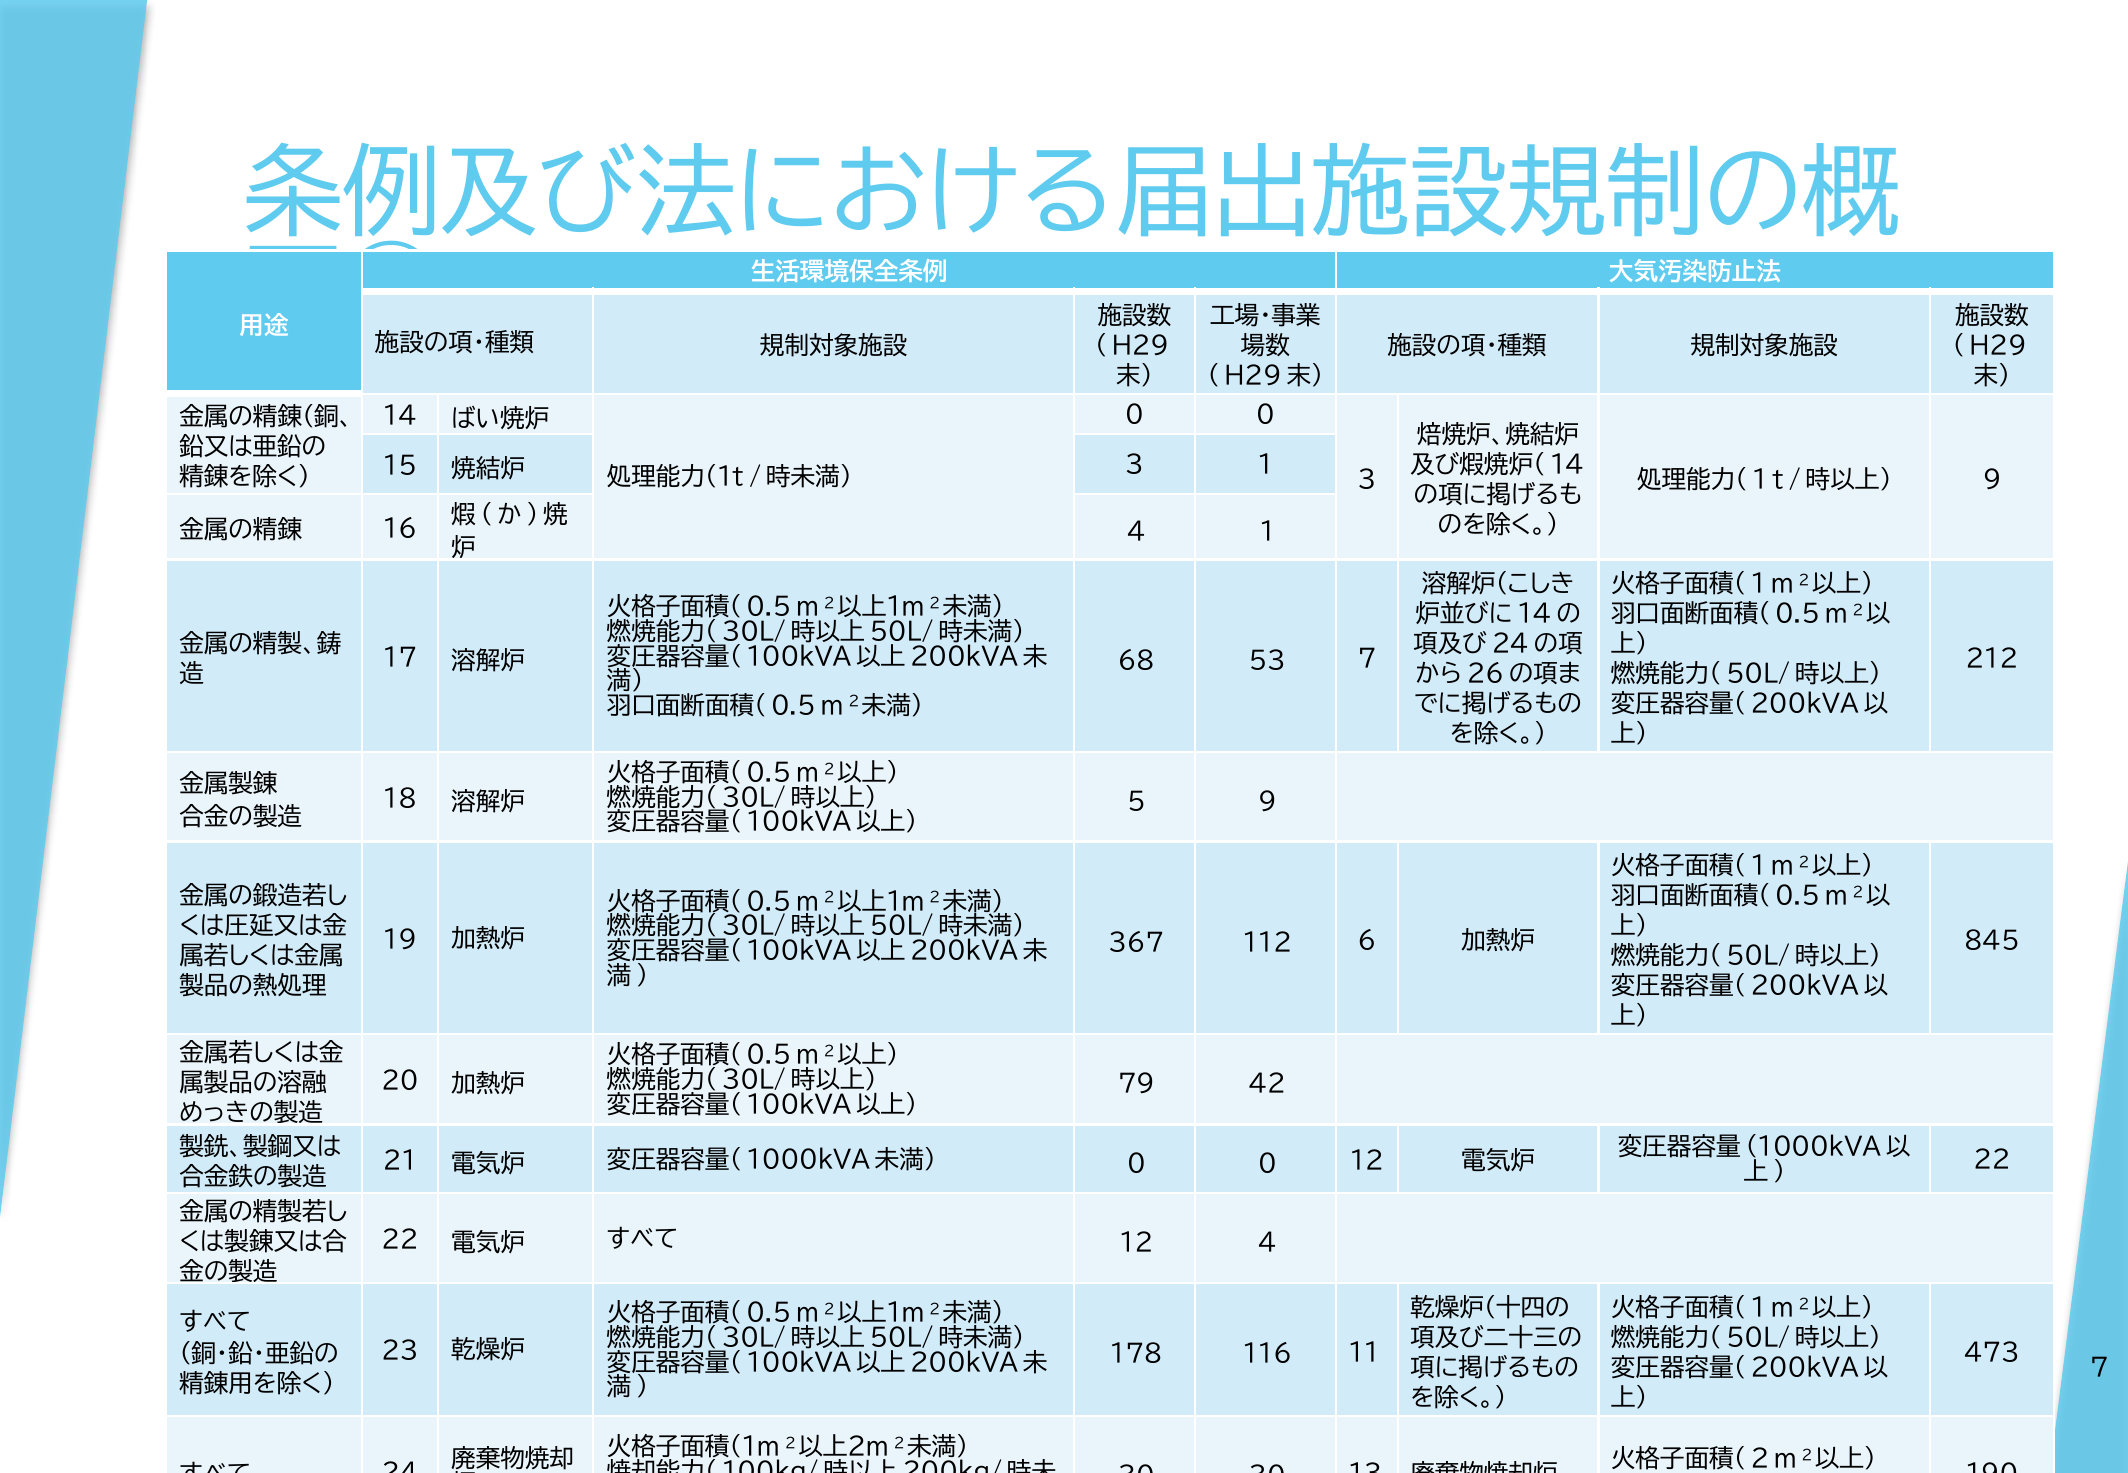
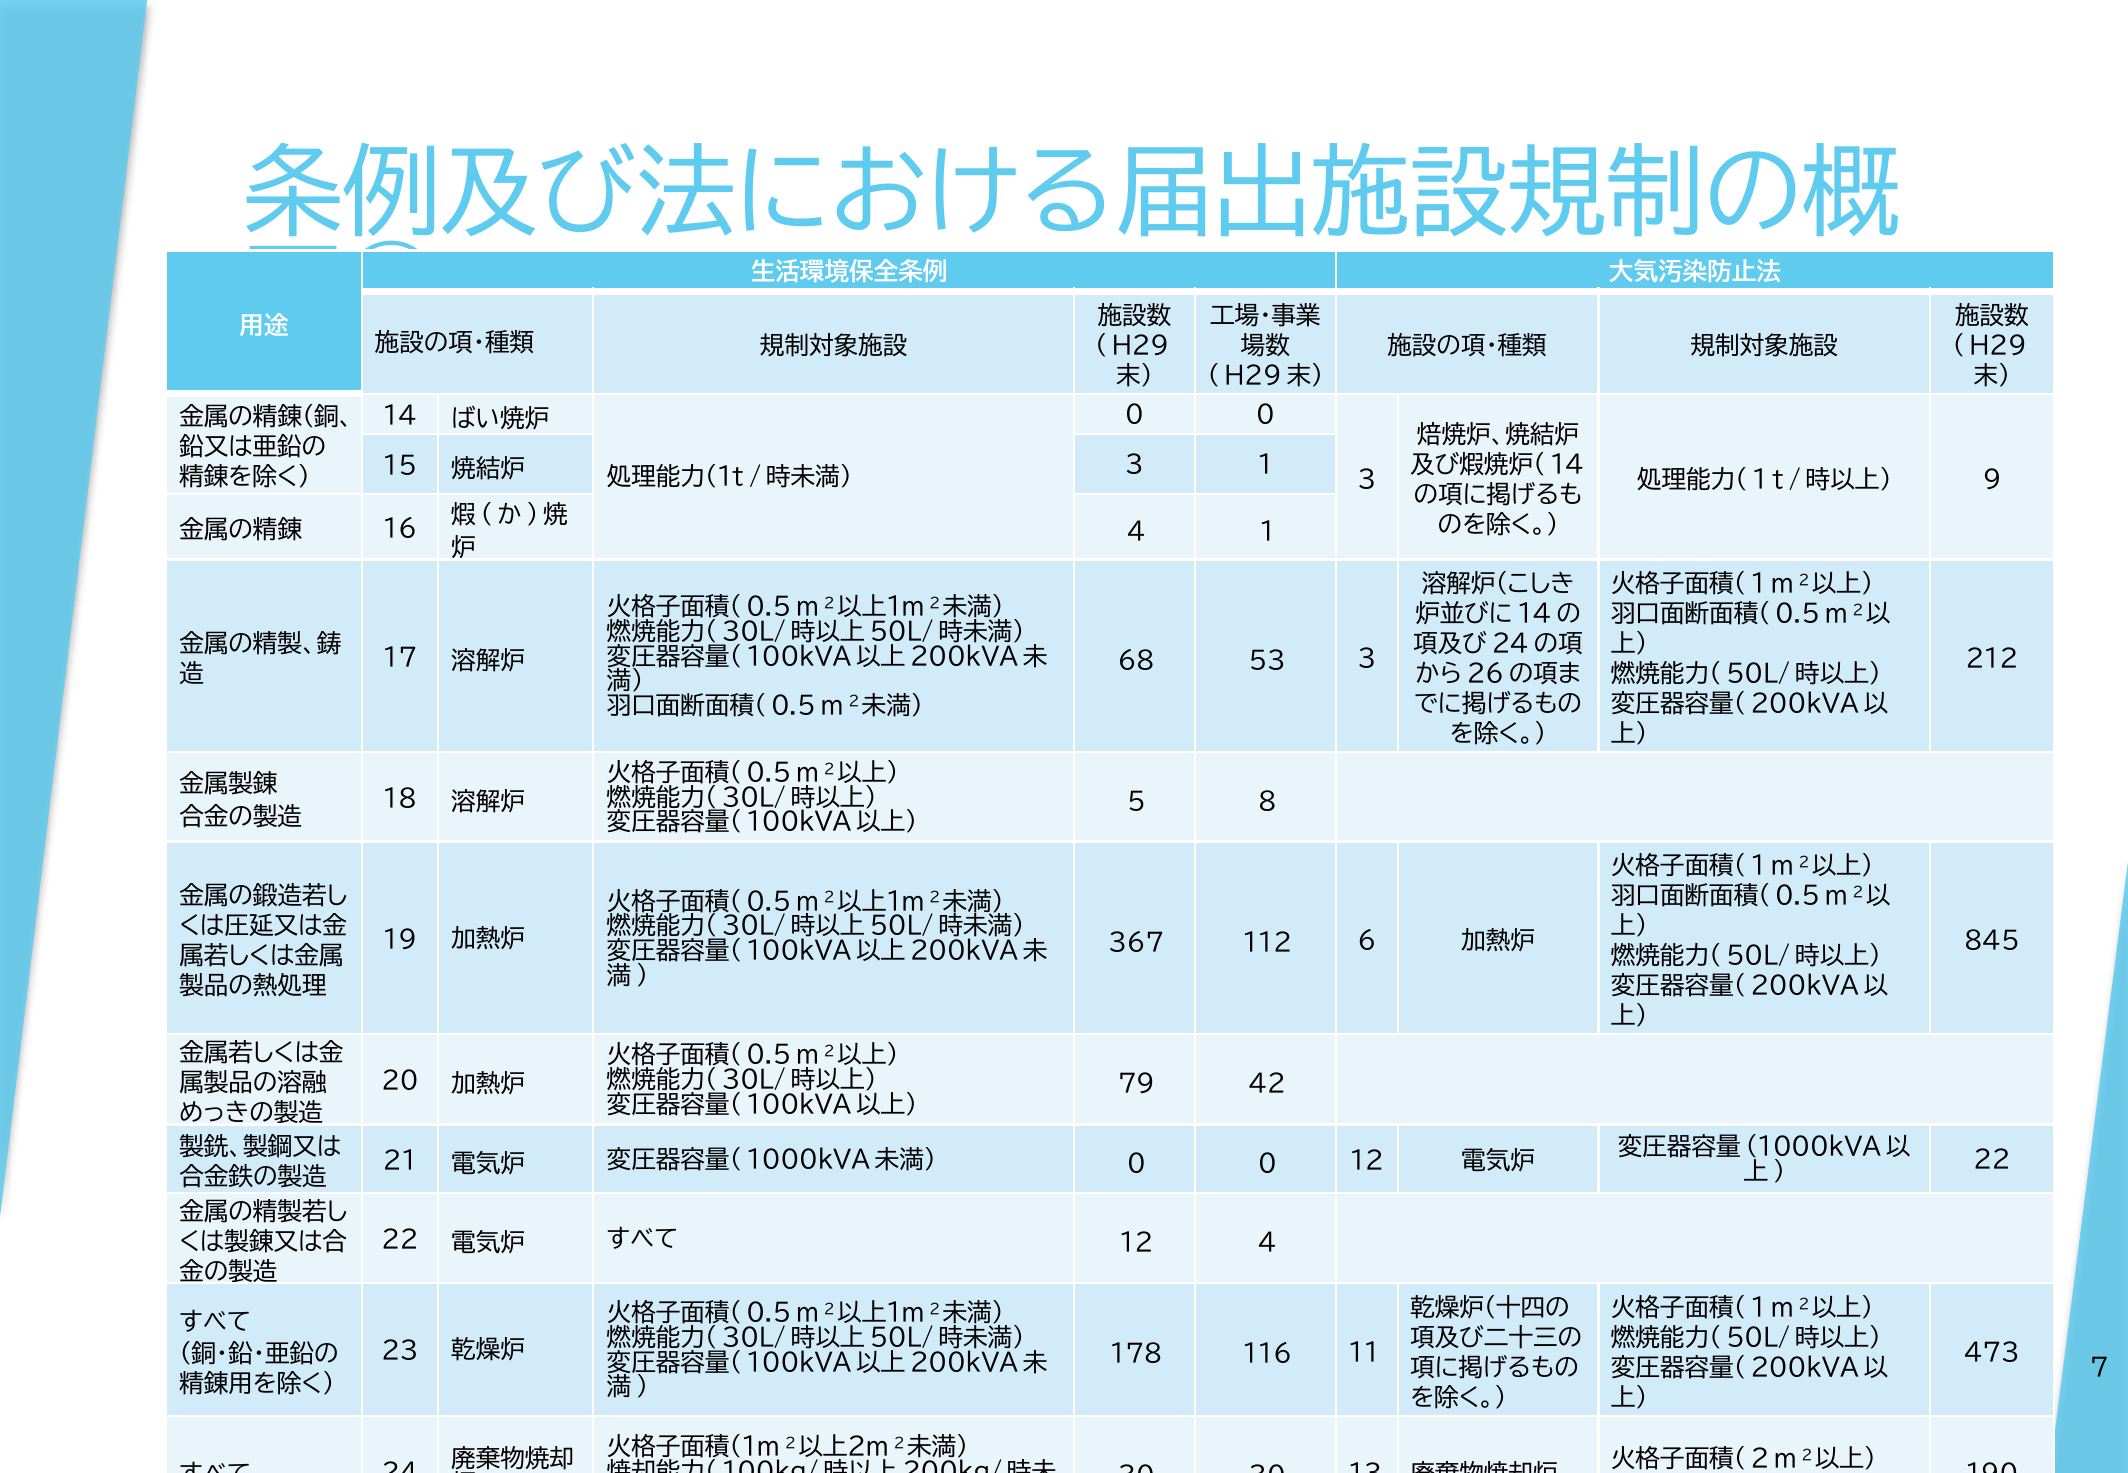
53 7: 7 -> 3 (1367, 660)
5 9: 9 -> 8 (1267, 802)
